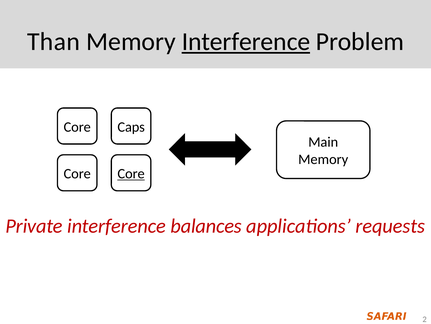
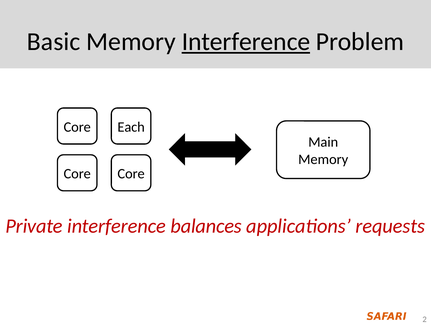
Than: Than -> Basic (54, 42)
Caps: Caps -> Each (131, 127)
Core underline: present -> none (131, 173)
